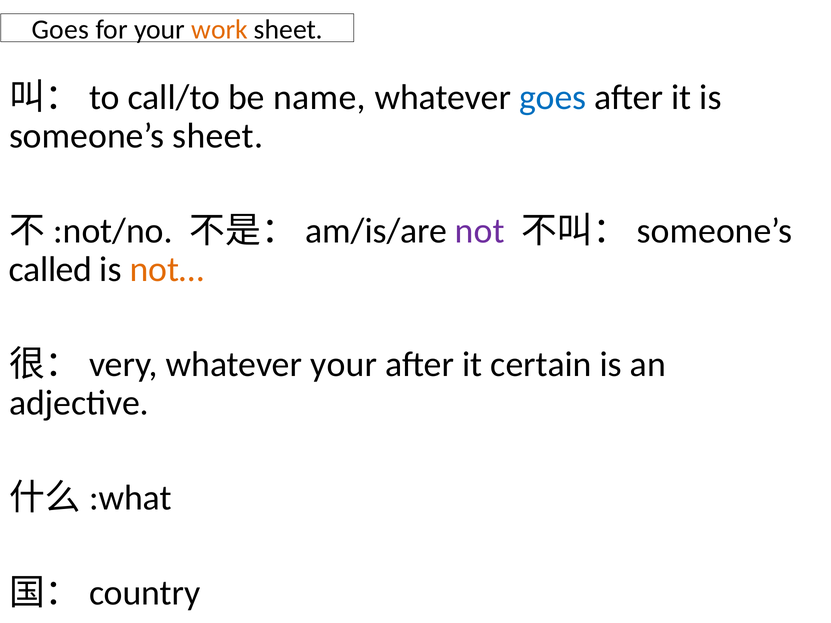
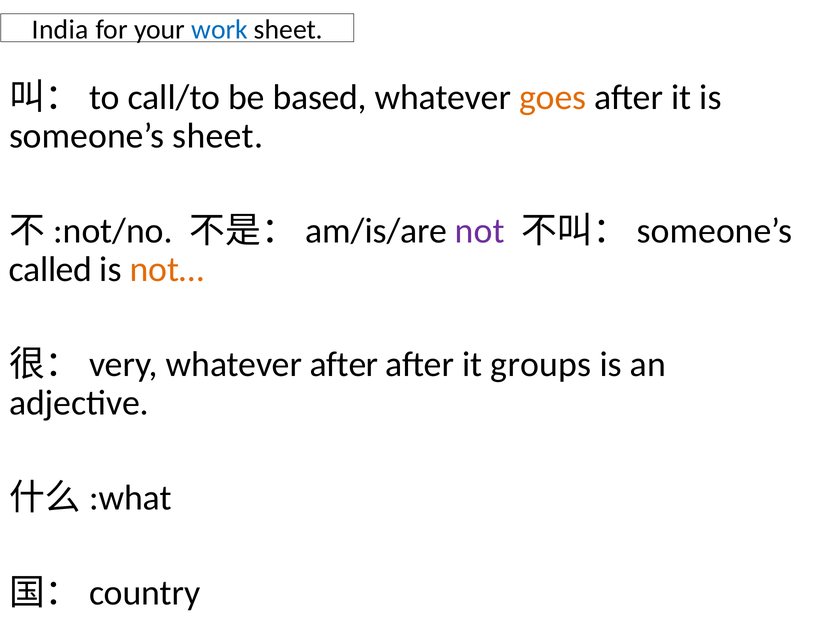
Goes: Goes -> India (60, 30)
work colour: orange -> blue (220, 30)
name: name -> based (320, 97)
goes colour: blue -> orange (553, 97)
whatever your: your -> after (344, 365)
certain: certain -> groups (541, 365)
